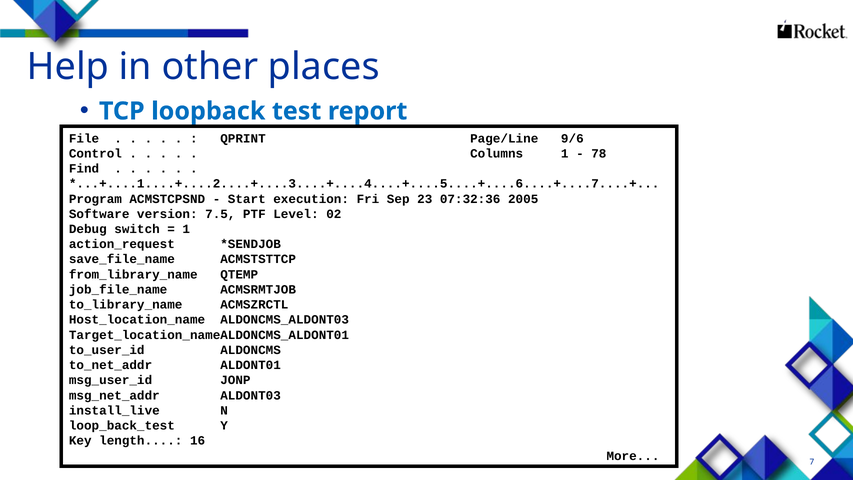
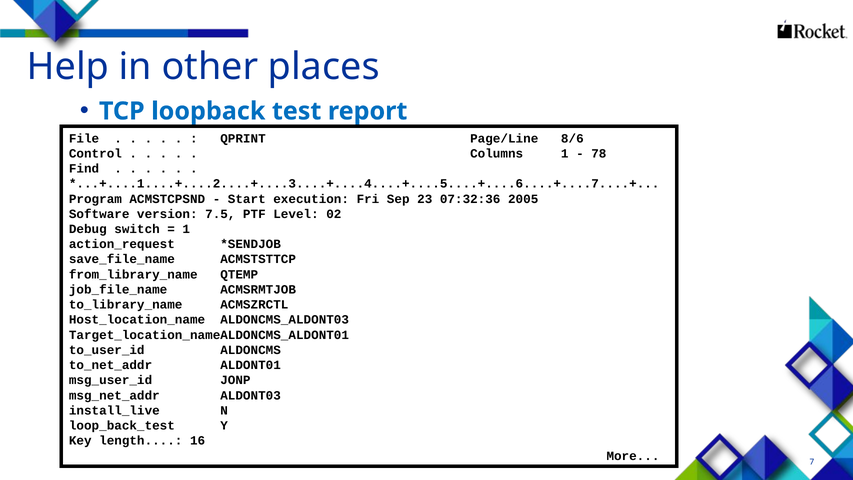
9/6: 9/6 -> 8/6 (572, 138)
